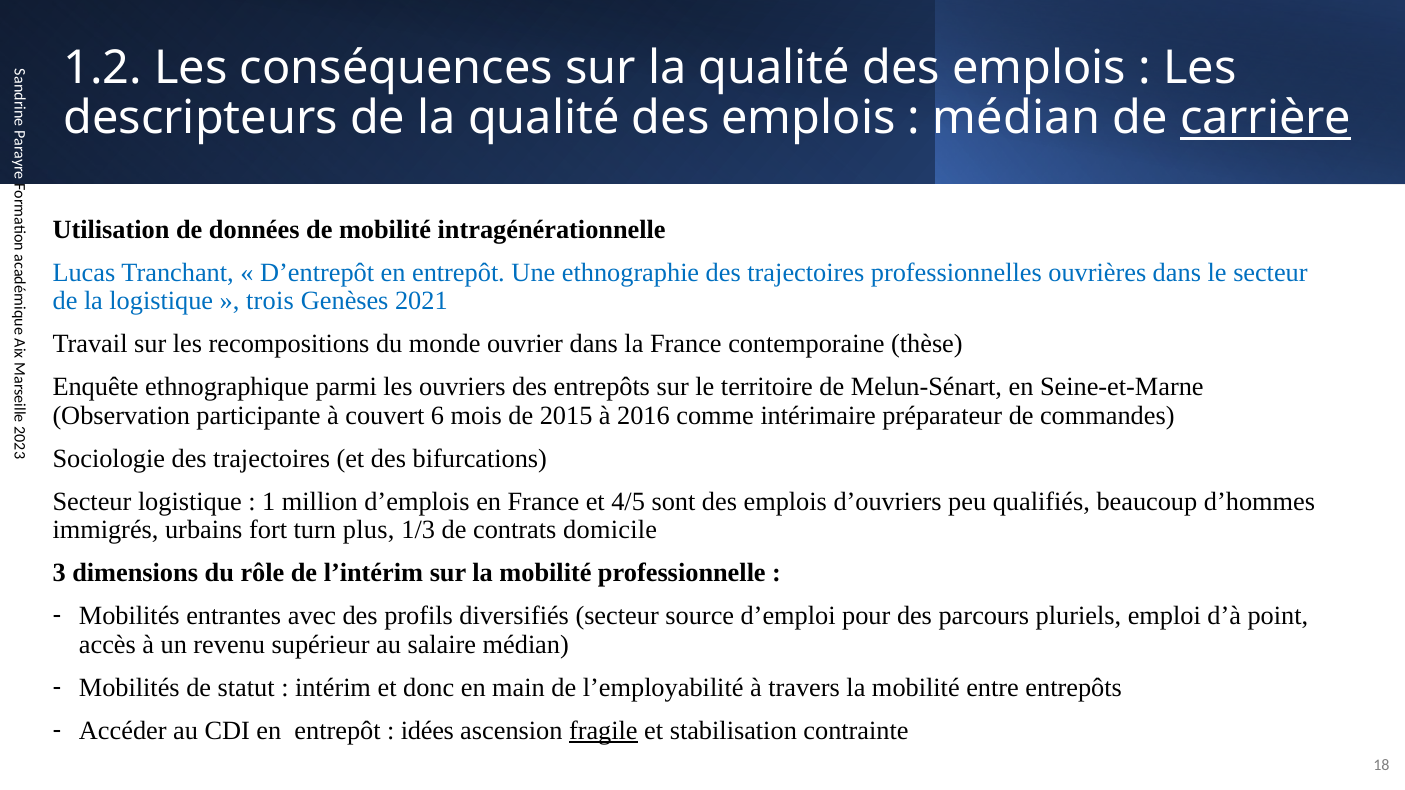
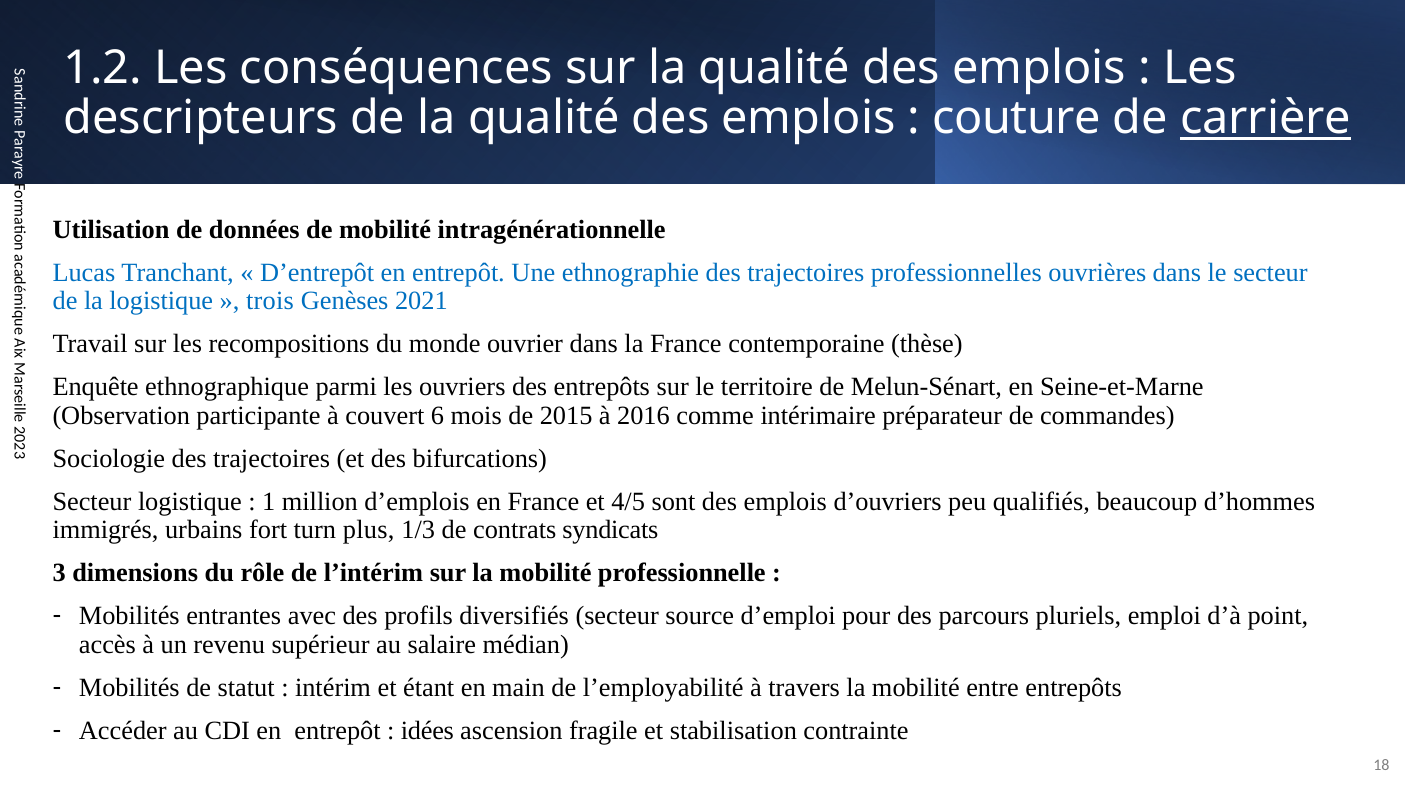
médian: médian -> couture (1017, 119)
domicile: domicile -> syndicats (610, 530)
donc: donc -> étant (429, 688)
fragile underline: present -> none (603, 731)
